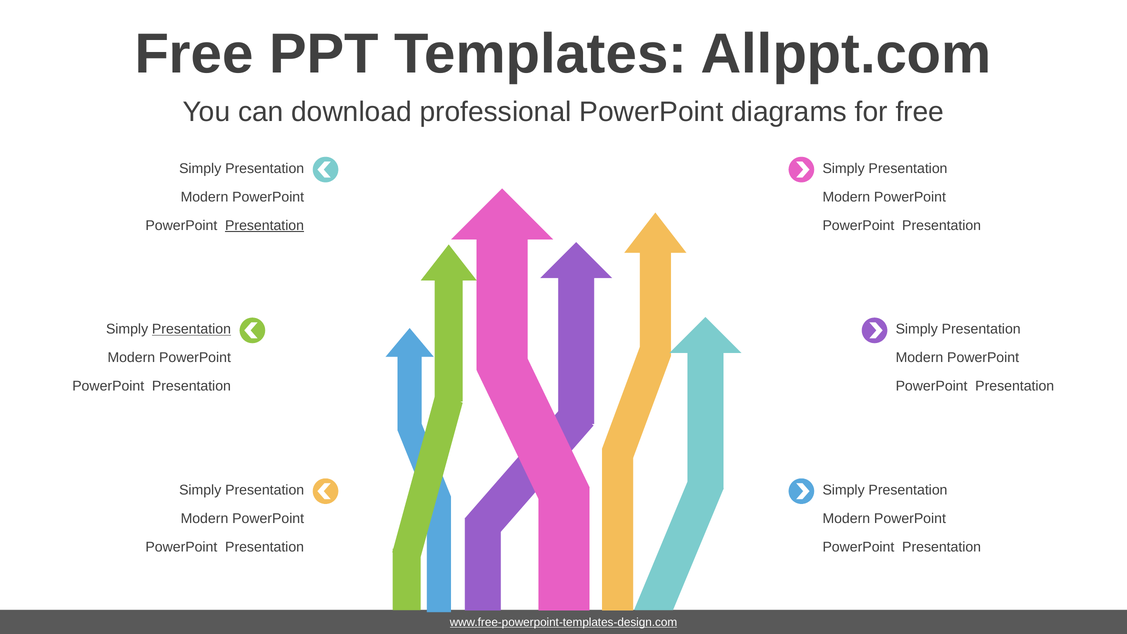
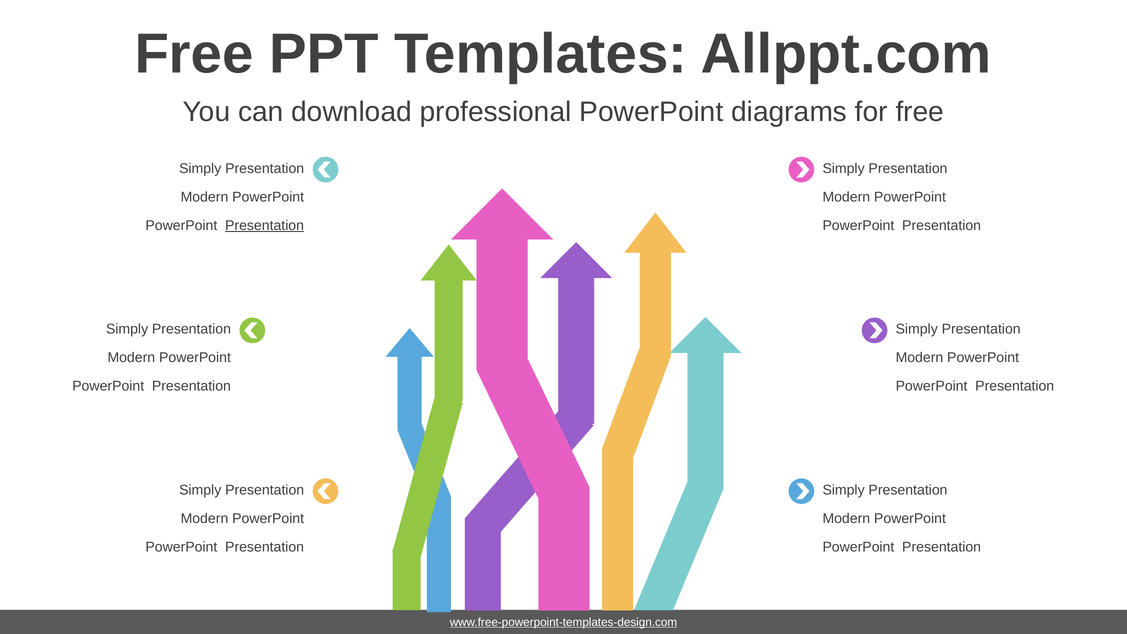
Presentation underline: present -> none (191, 329)
